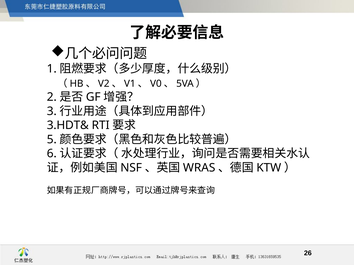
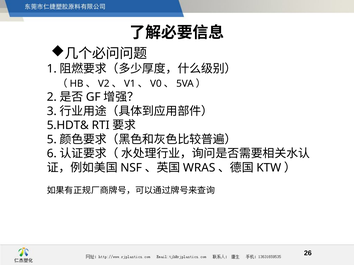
3.HDT&: 3.HDT& -> 5.HDT& (68, 126)
